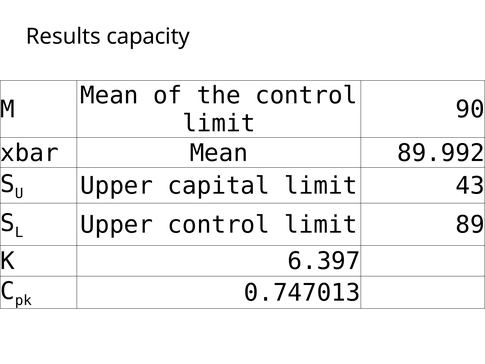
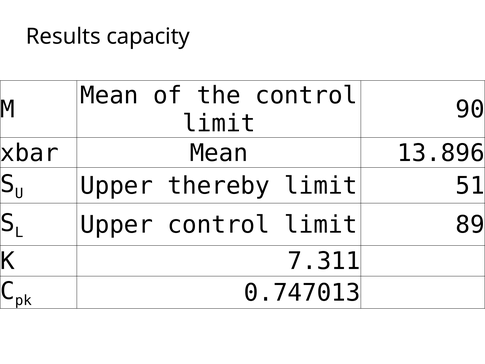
89.992: 89.992 -> 13.896 (441, 153)
capital: capital -> thereby (219, 186)
43: 43 -> 51 (470, 186)
6.397: 6.397 -> 7.311 (324, 261)
